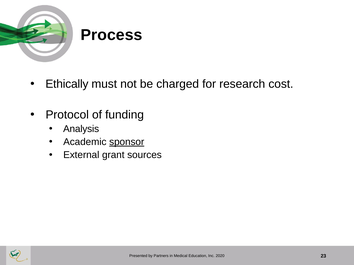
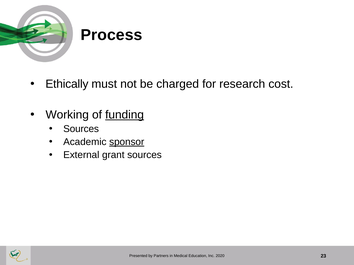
Protocol: Protocol -> Working (67, 115)
funding underline: none -> present (125, 115)
Analysis: Analysis -> Sources (81, 129)
